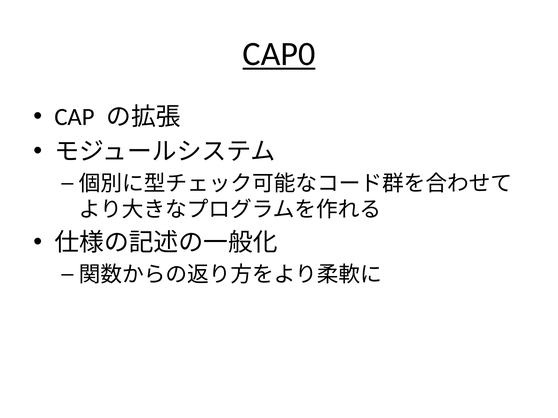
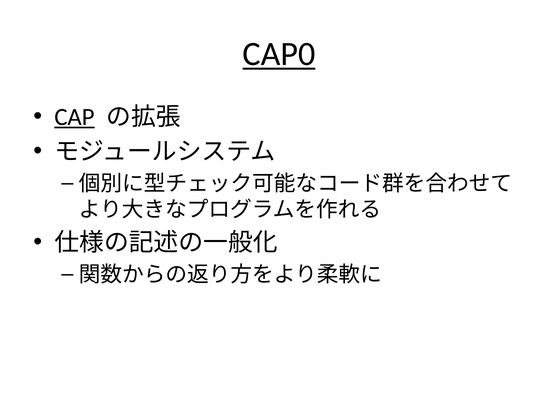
CAP underline: none -> present (75, 117)
